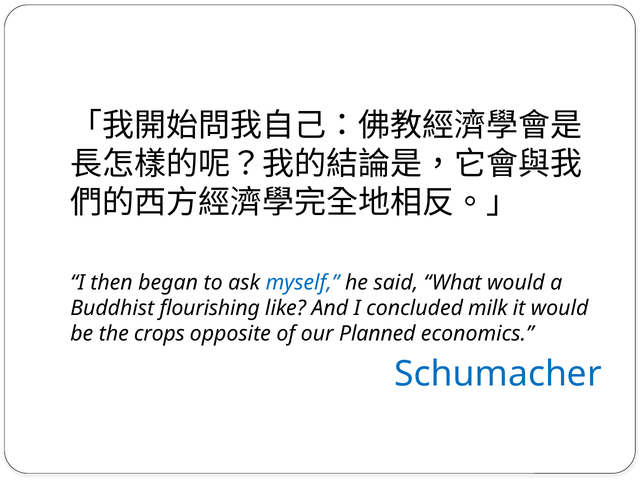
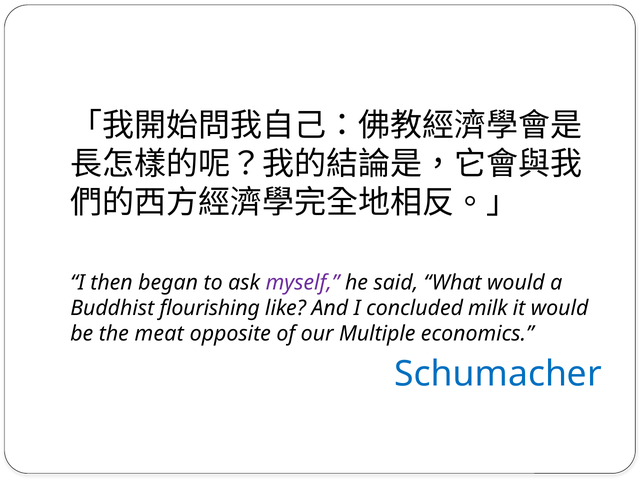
myself colour: blue -> purple (303, 283)
crops: crops -> meat (159, 334)
Planned: Planned -> Multiple (377, 334)
